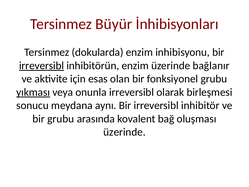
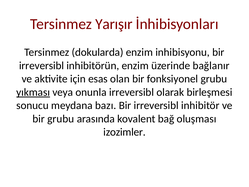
Büyür: Büyür -> Yarışır (114, 24)
irreversibl underline: present -> none (42, 66)
aynı: aynı -> bazı (106, 105)
üzerinde: üzerinde -> izozimler (125, 132)
